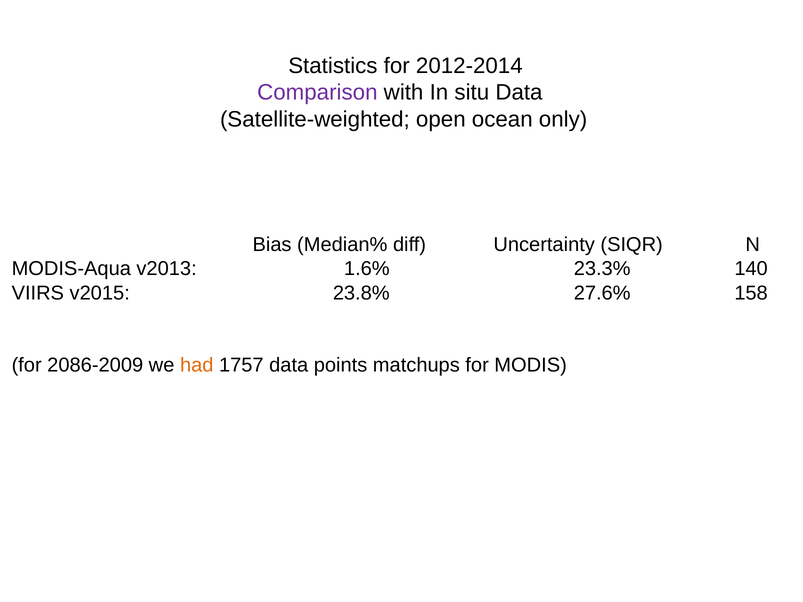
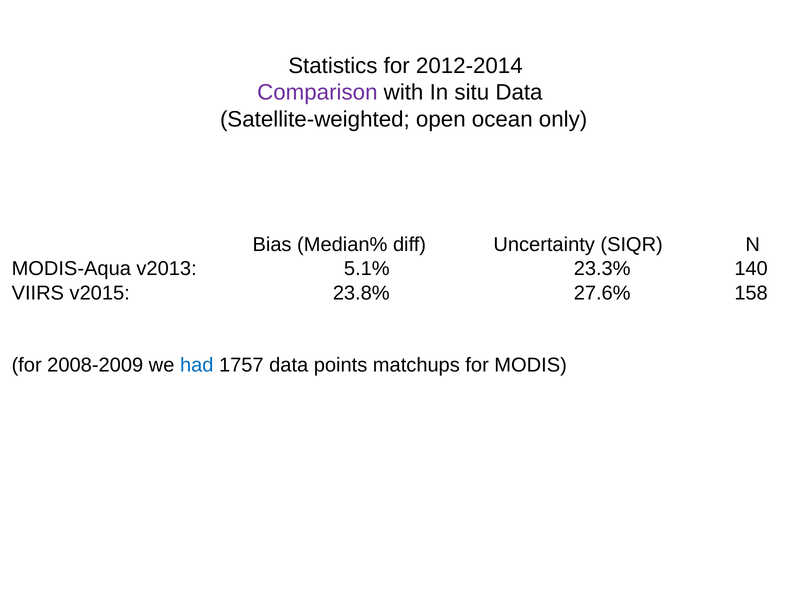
1.6%: 1.6% -> 5.1% (367, 269)
2086-2009: 2086-2009 -> 2008-2009 (95, 365)
had colour: orange -> blue (197, 365)
